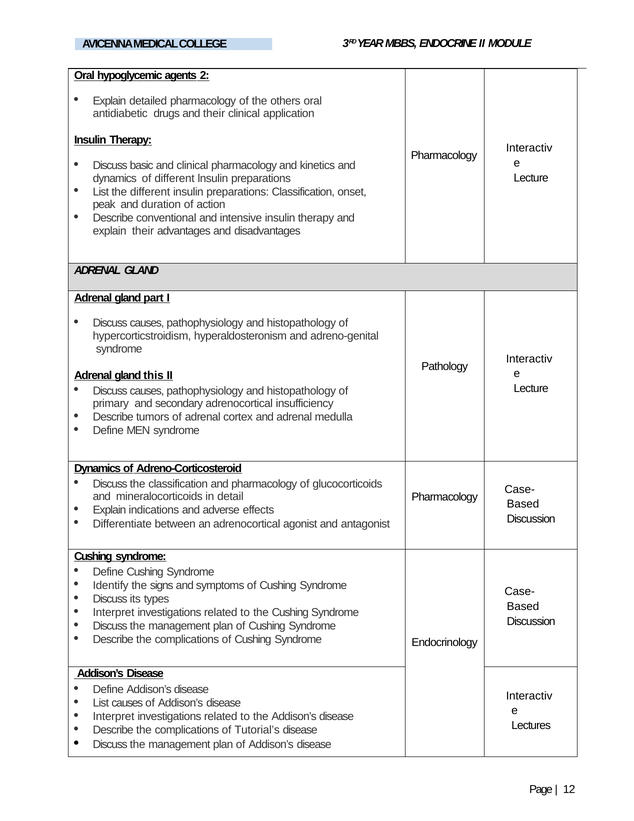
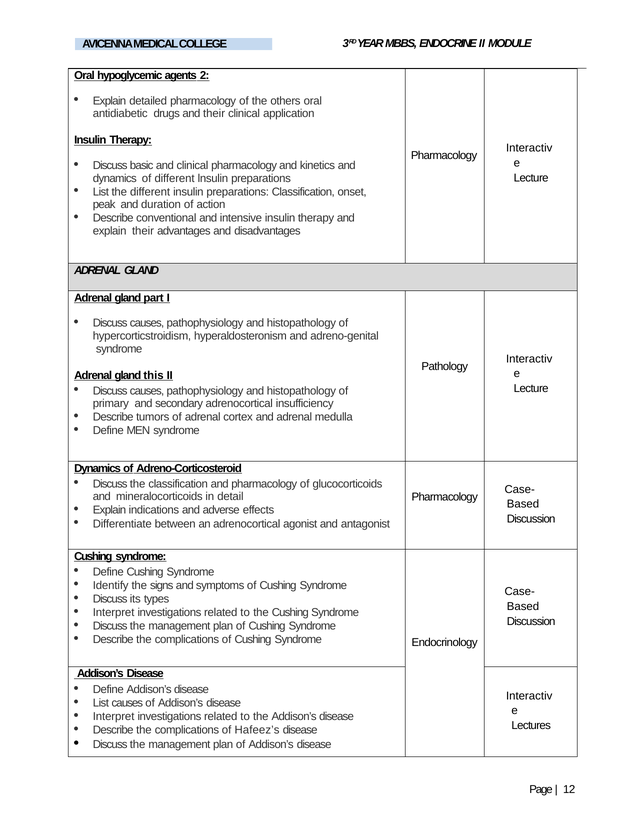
Tutorial’s: Tutorial’s -> Hafeez’s (257, 730)
